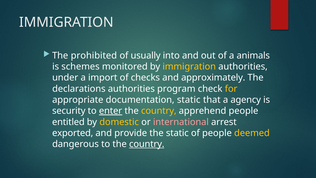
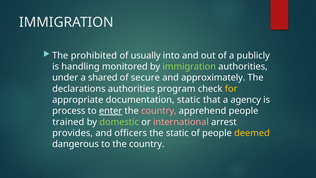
animals: animals -> publicly (253, 55)
schemes: schemes -> handling (81, 66)
immigration colour: yellow -> light green (189, 66)
import: import -> shared (103, 78)
checks: checks -> secure (145, 78)
security: security -> process (69, 111)
country colour: yellow -> pink (159, 111)
entitled: entitled -> trained (68, 122)
domestic colour: yellow -> light green (119, 122)
exported: exported -> provides (73, 133)
provide: provide -> officers (131, 133)
country underline: present -> none (147, 144)
